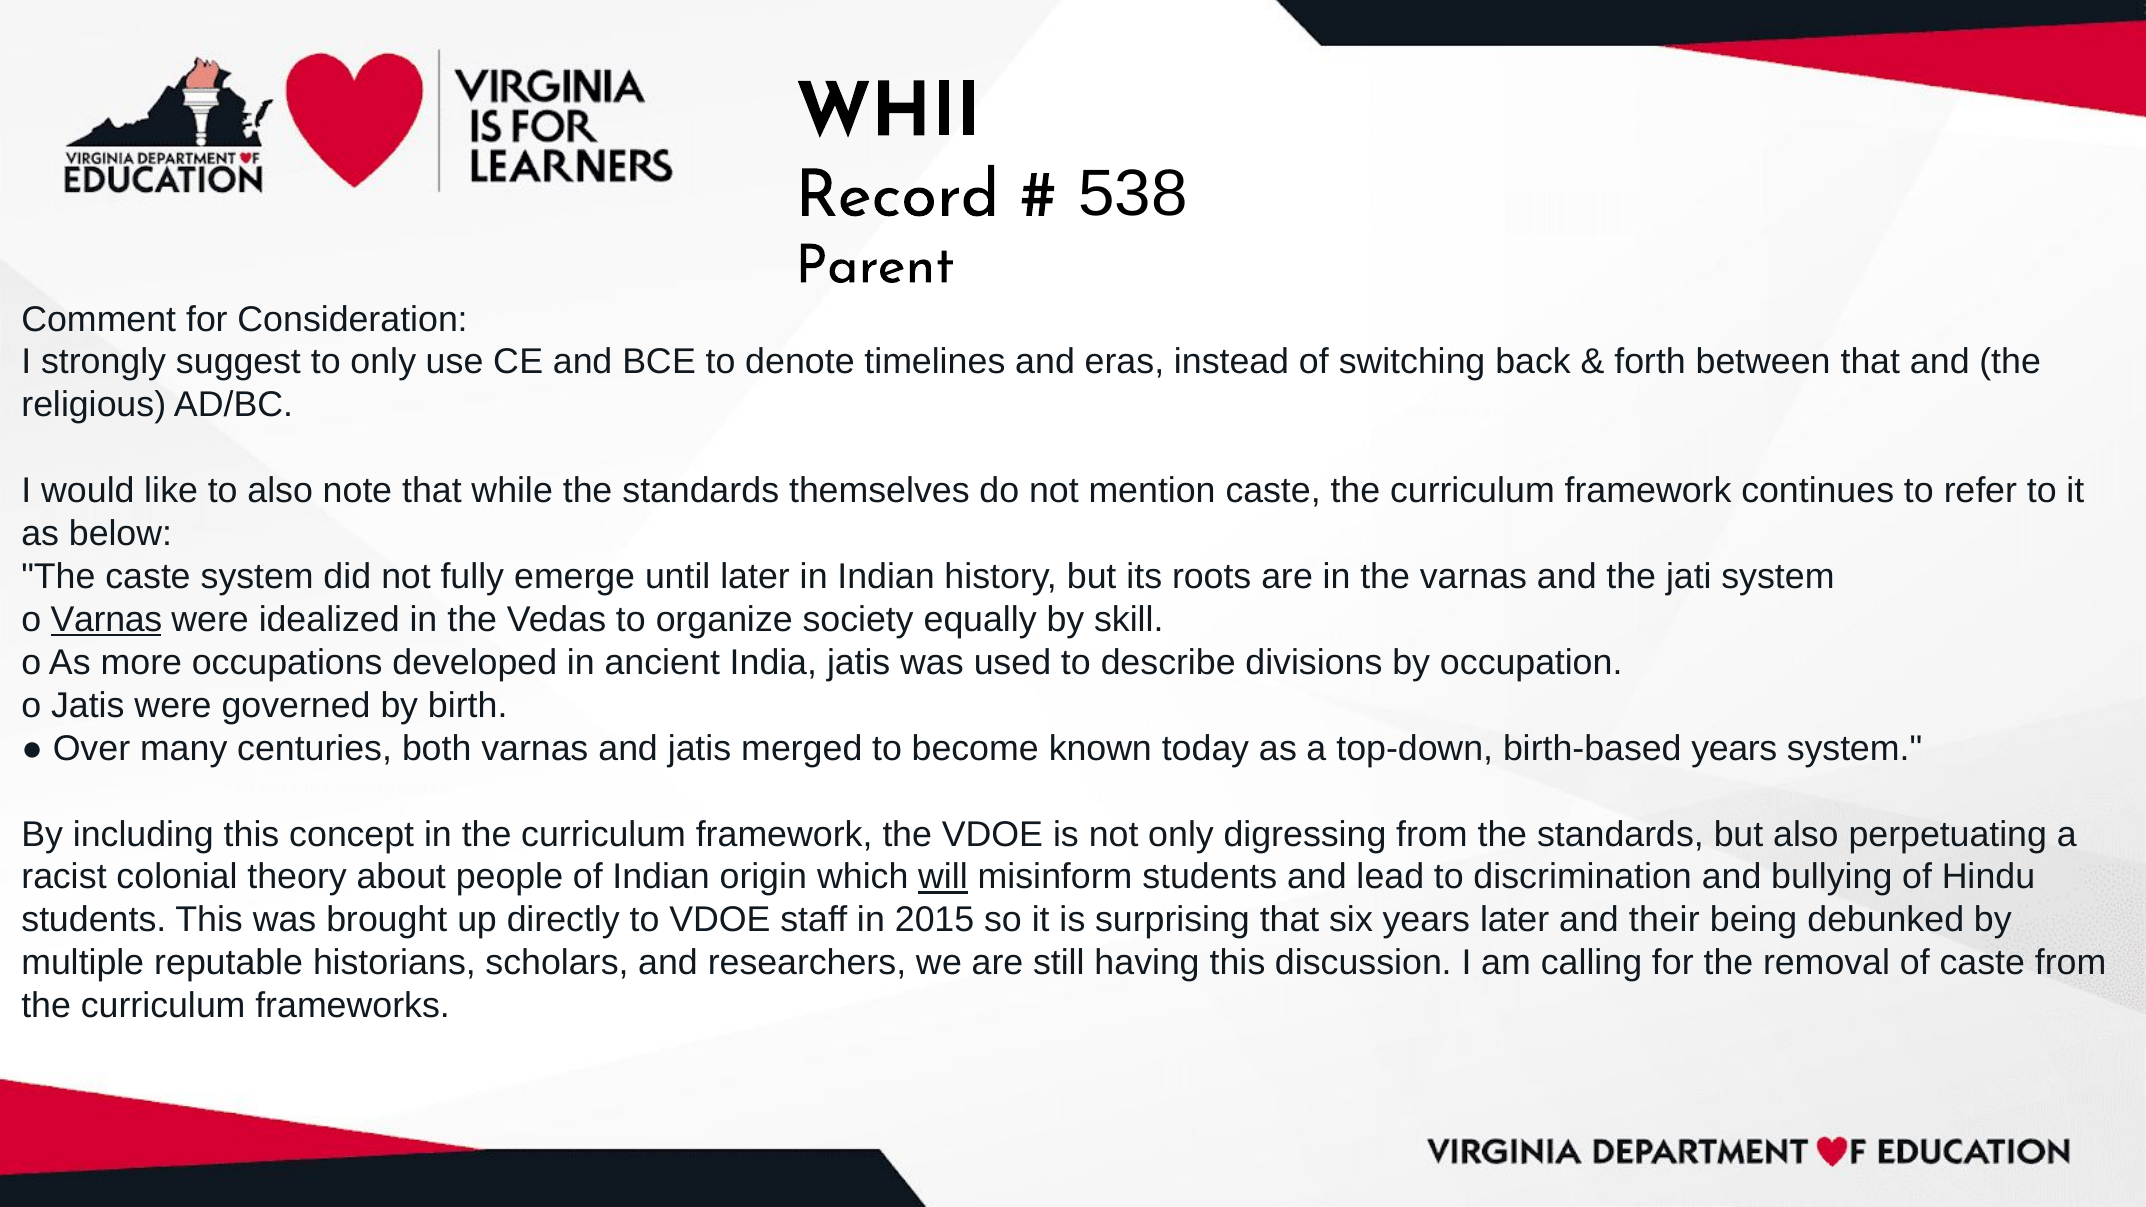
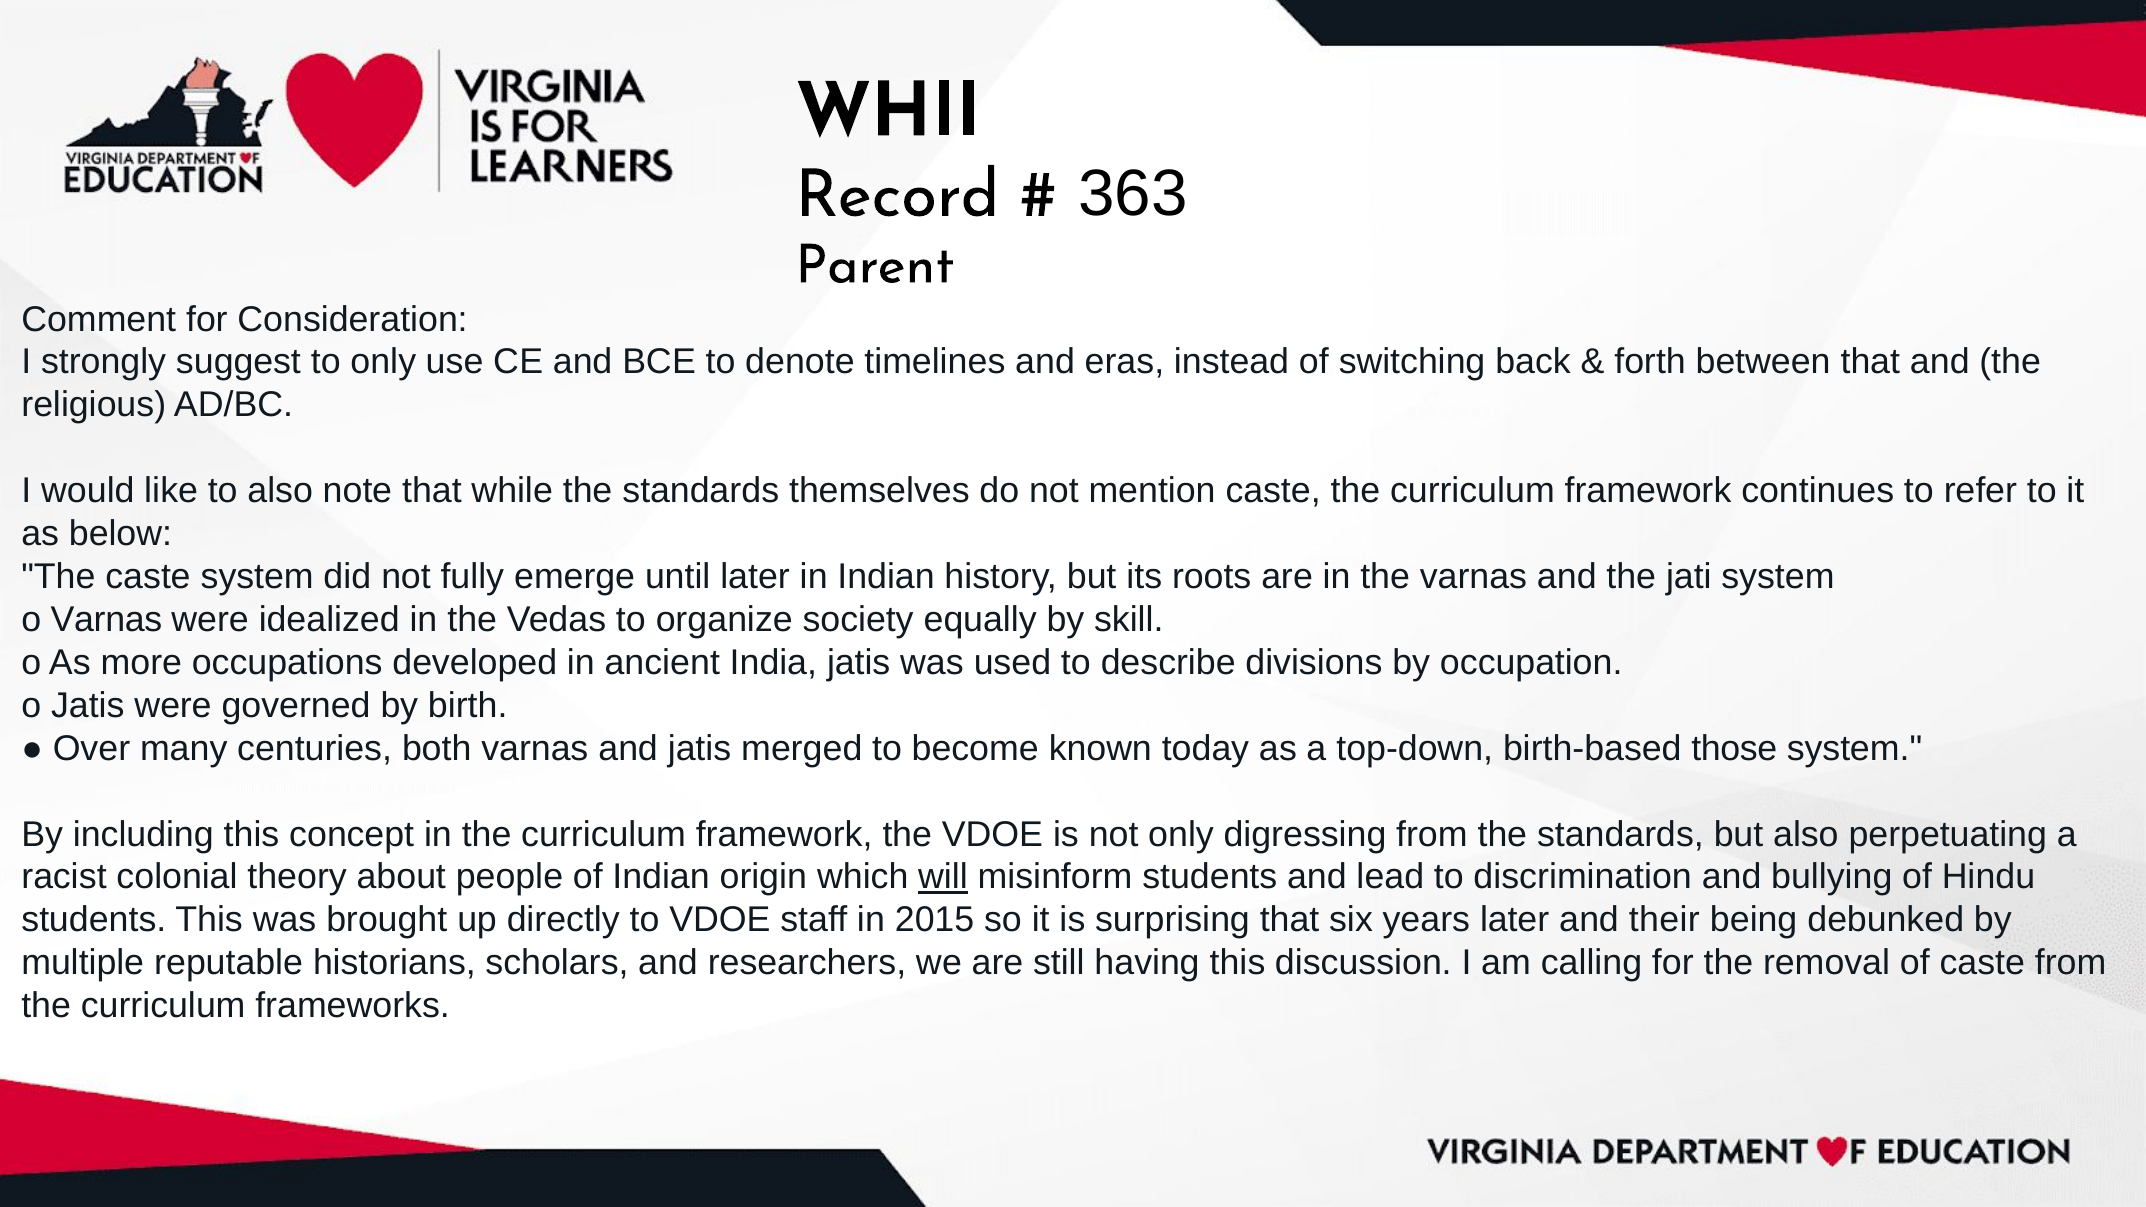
538: 538 -> 363 (1133, 194)
Varnas underline: present -> none (106, 620)
birth-based years: years -> those (1734, 749)
